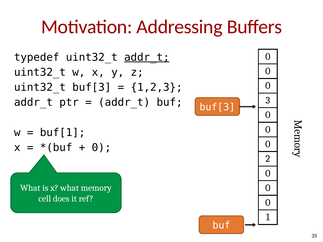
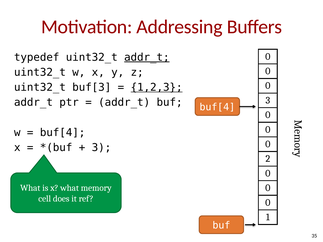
1,2,3 underline: none -> present (157, 87)
buf[3: buf[3 -> buf[4 (217, 107)
buf[1: buf[1 -> buf[4 (63, 133)
0: 0 -> 3 (101, 148)
